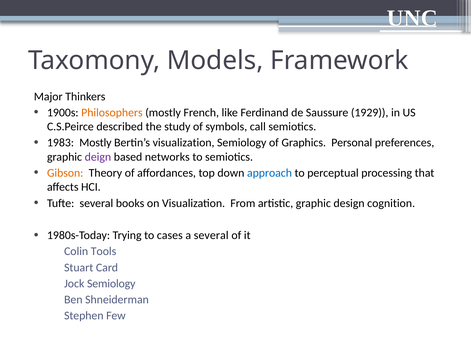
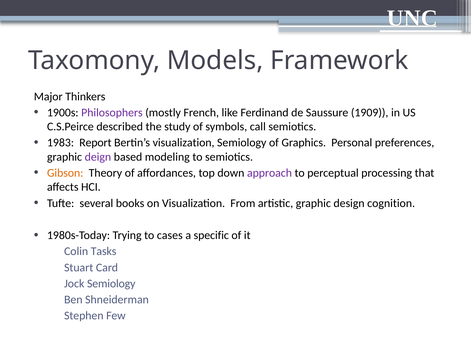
Philosophers colour: orange -> purple (112, 113)
1929: 1929 -> 1909 (370, 113)
1983 Mostly: Mostly -> Report (95, 143)
networks: networks -> modeling (167, 157)
approach colour: blue -> purple (270, 173)
a several: several -> specific (211, 236)
Tools: Tools -> Tasks (104, 252)
